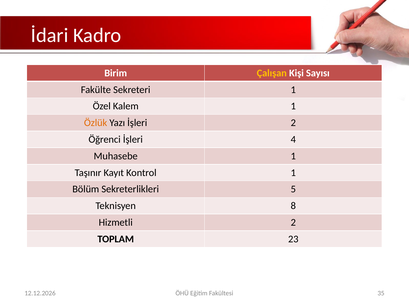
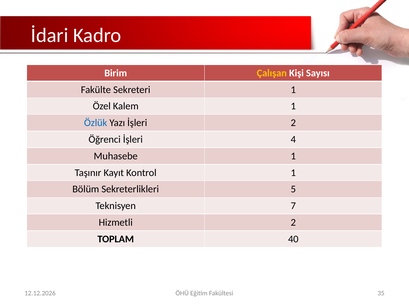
Özlük colour: orange -> blue (96, 123)
8: 8 -> 7 (293, 206)
23: 23 -> 40 (293, 239)
